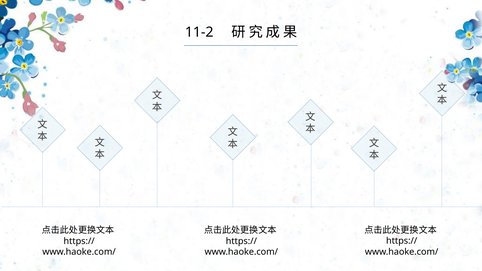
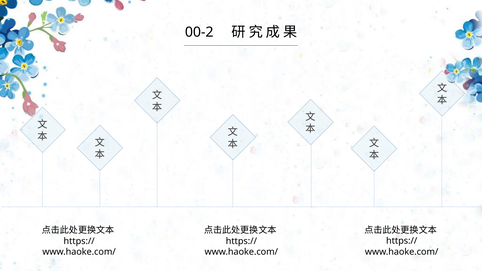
11-2: 11-2 -> 00-2 (199, 32)
